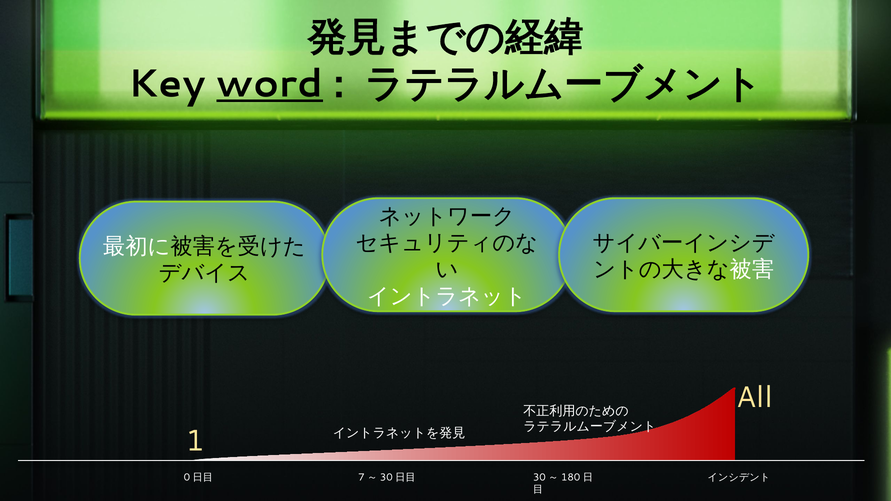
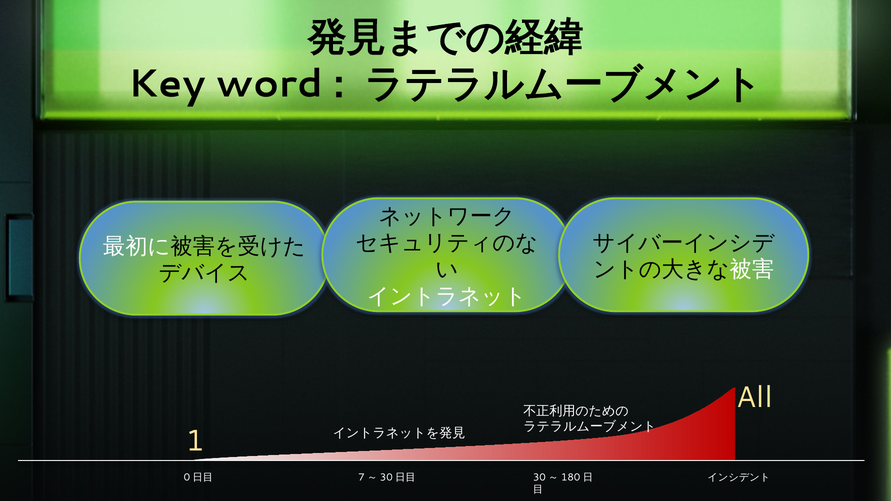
word underline: present -> none (270, 84)
